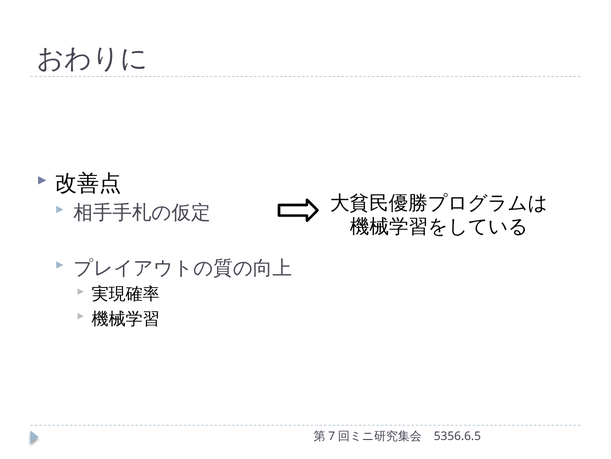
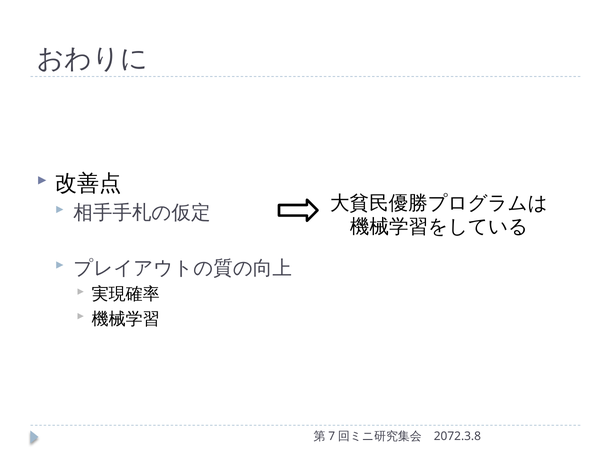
5356.6.5: 5356.6.5 -> 2072.3.8 (457, 436)
